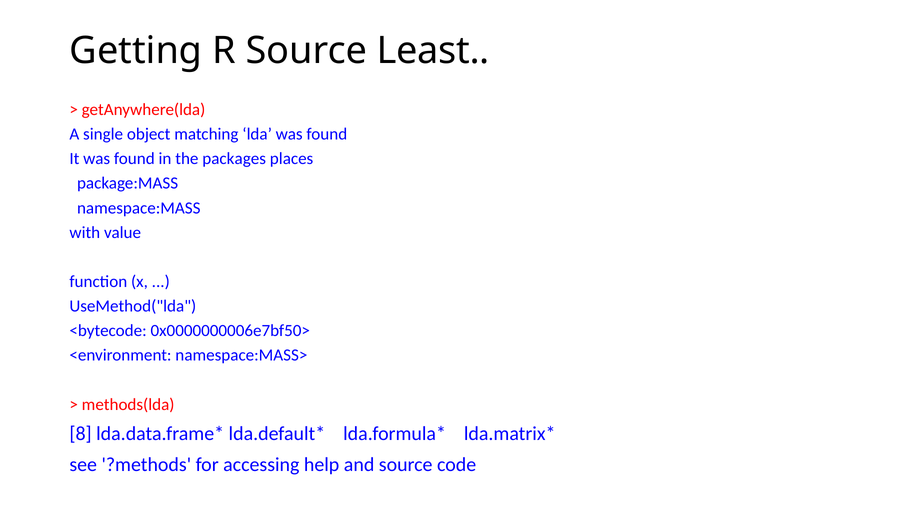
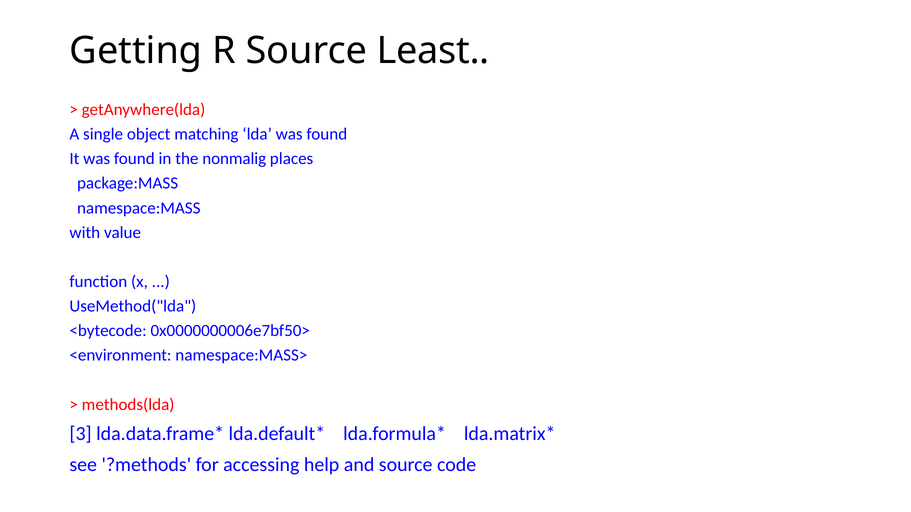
packages: packages -> nonmalig (234, 159)
8: 8 -> 3 (81, 434)
